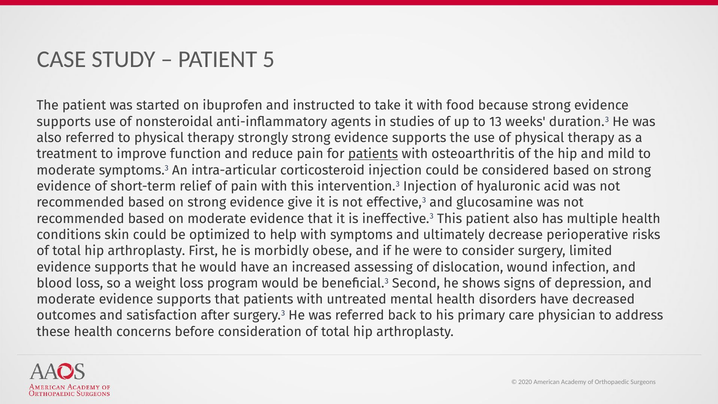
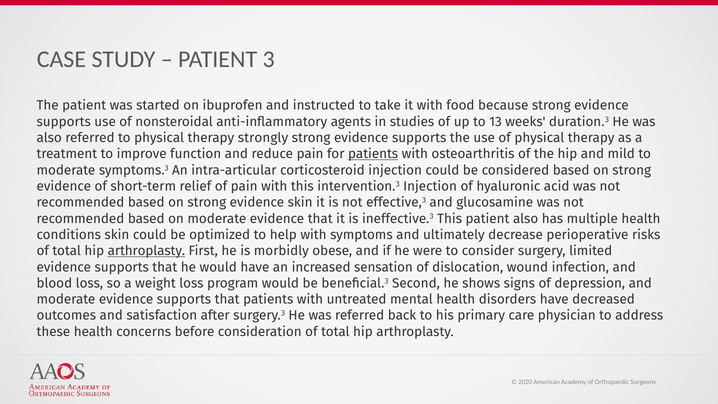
5: 5 -> 3 (269, 59)
evidence give: give -> skin (300, 202)
arthroplasty underline: none -> present (146, 251)
assessing: assessing -> sensation (383, 267)
